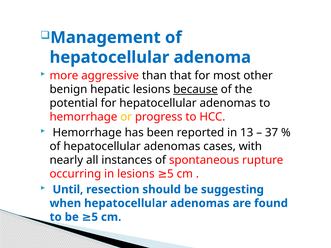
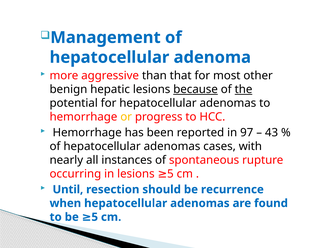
the underline: none -> present (244, 89)
13: 13 -> 97 (247, 133)
37: 37 -> 43 (272, 133)
suggesting: suggesting -> recurrence (232, 190)
